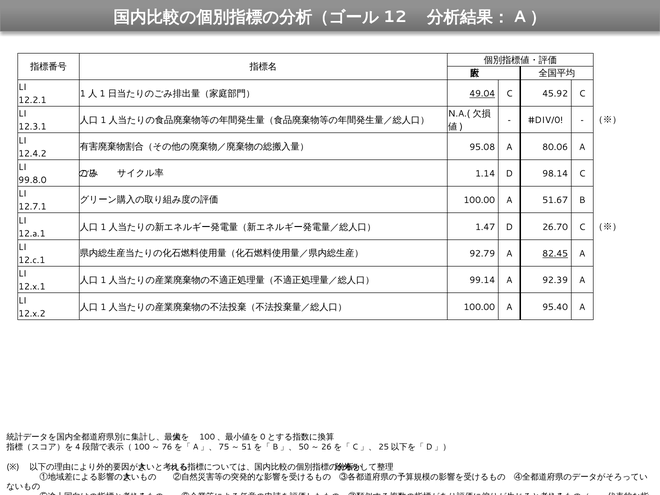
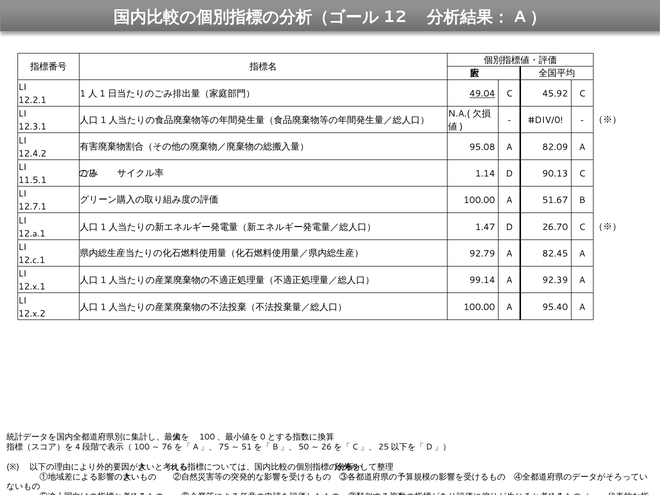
80.06: 80.06 -> 82.09 (555, 147)
98.14: 98.14 -> 90.13 (555, 174)
99.8.0: 99.8.0 -> 11.5.1 (32, 180)
82.45 underline: present -> none (555, 254)
